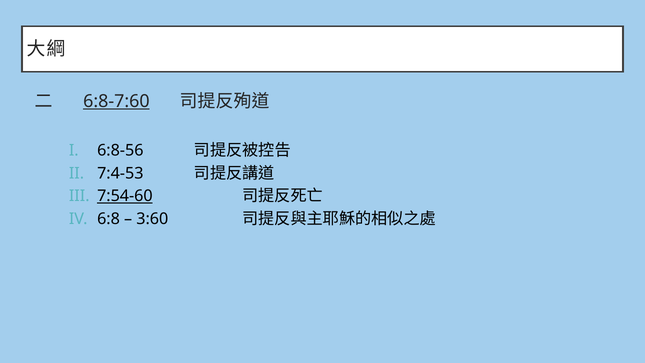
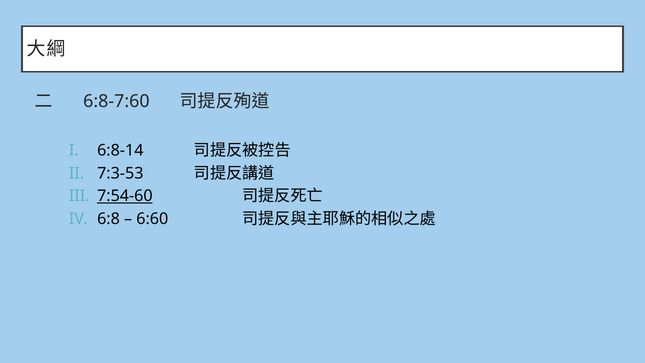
6:8-7:60 underline: present -> none (116, 101)
6:8-56: 6:8-56 -> 6:8-14 (120, 150)
7:4-53: 7:4-53 -> 7:3-53 (120, 173)
3:60: 3:60 -> 6:60 (152, 219)
